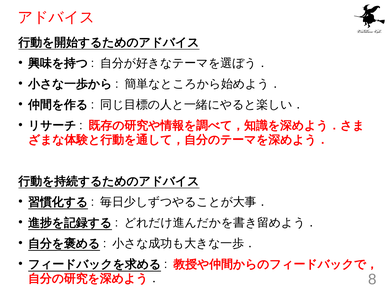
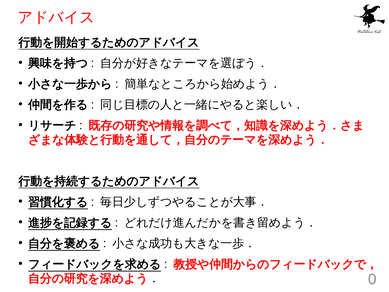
8: 8 -> 0 (372, 279)
